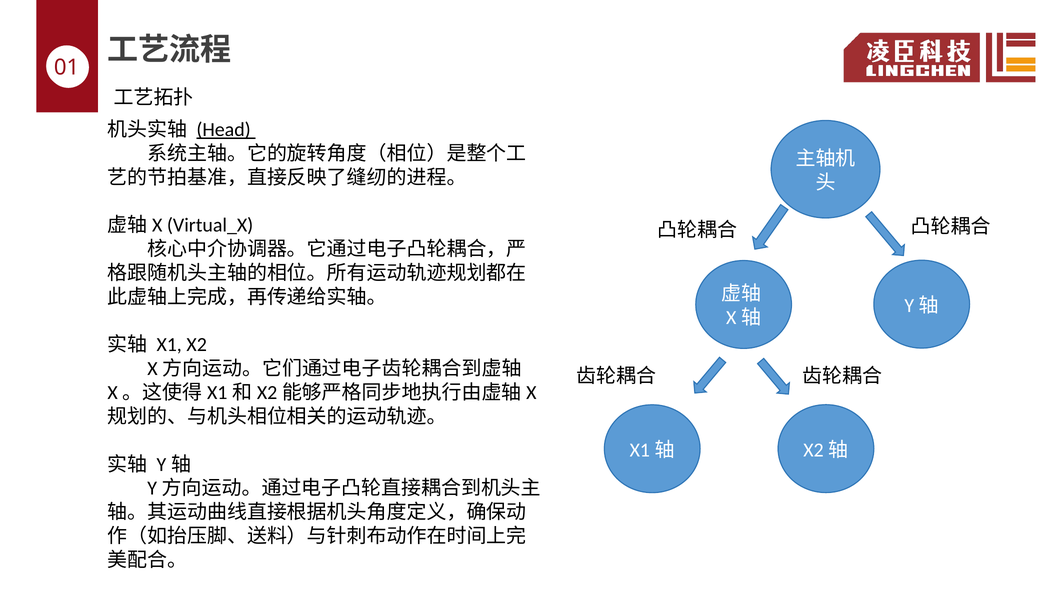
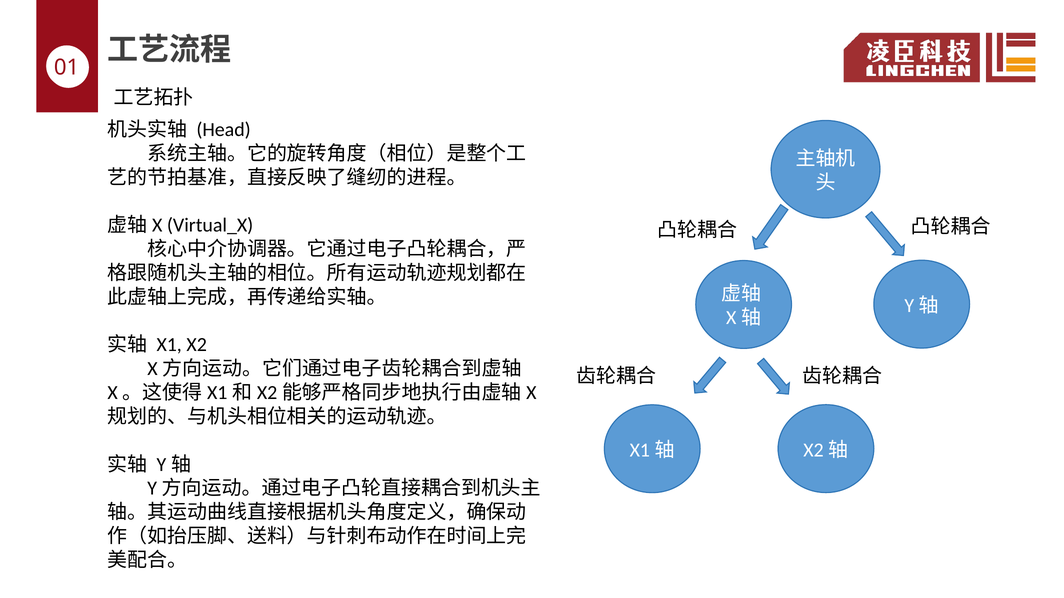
Head)​ underline: present -> none (226, 130)
